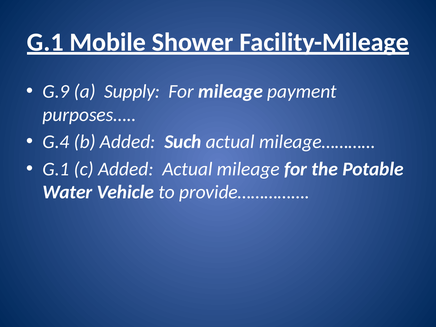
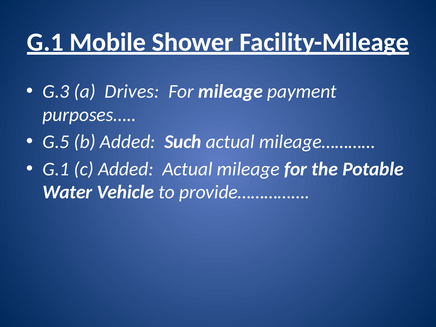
G.9: G.9 -> G.3 (56, 91)
Supply: Supply -> Drives (132, 91)
G.4: G.4 -> G.5 (56, 142)
